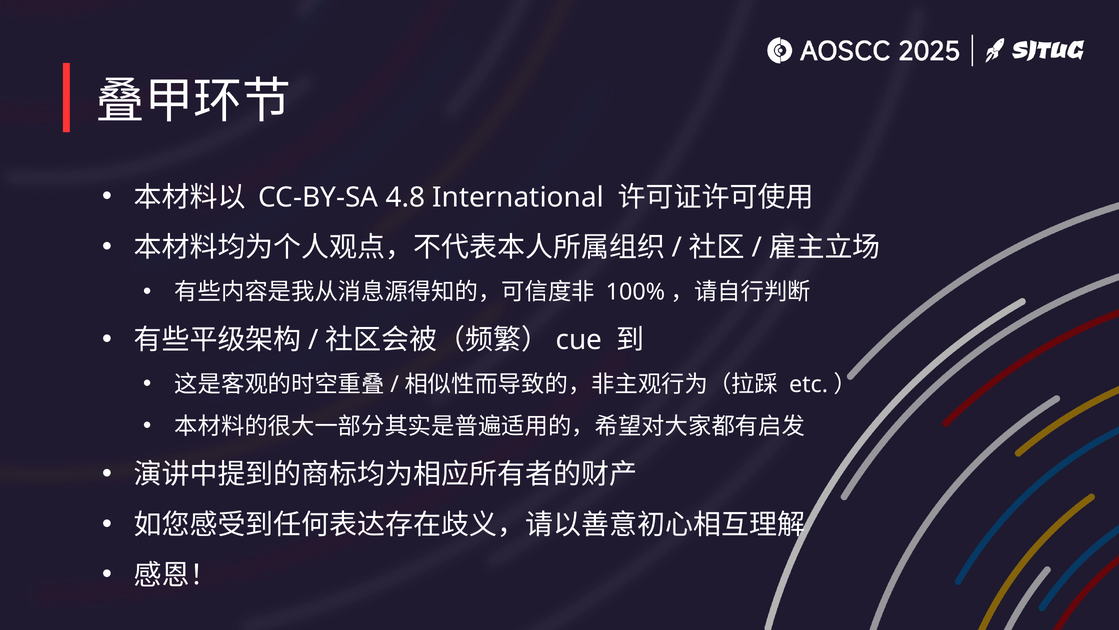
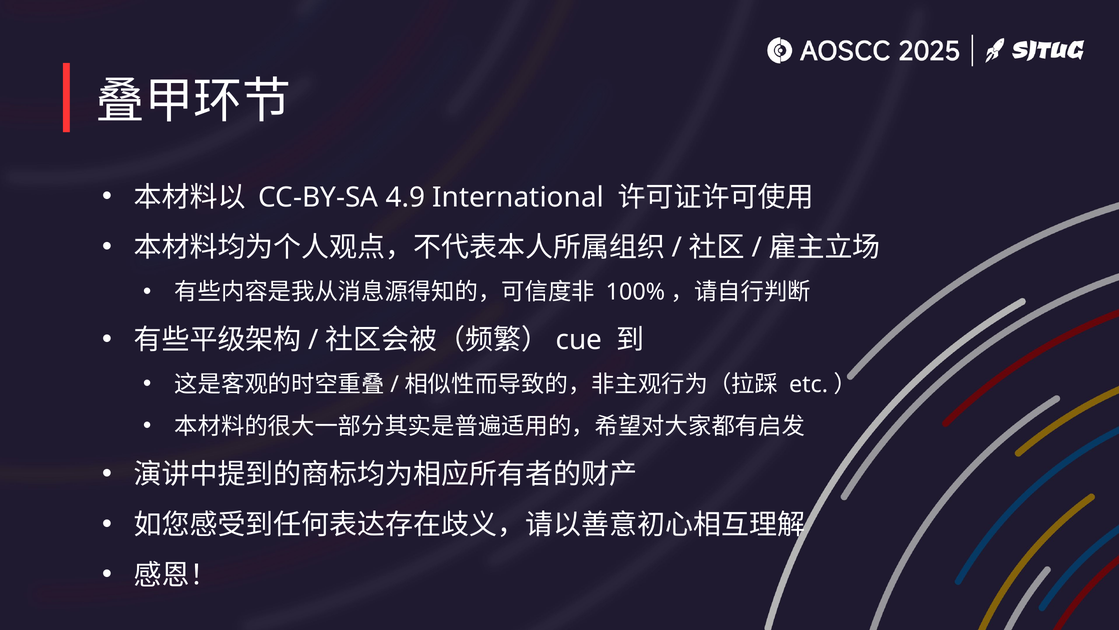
4.8: 4.8 -> 4.9 (405, 197)
